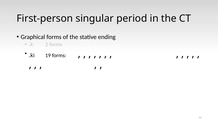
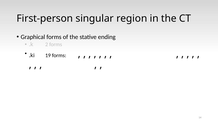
period: period -> region (132, 18)
